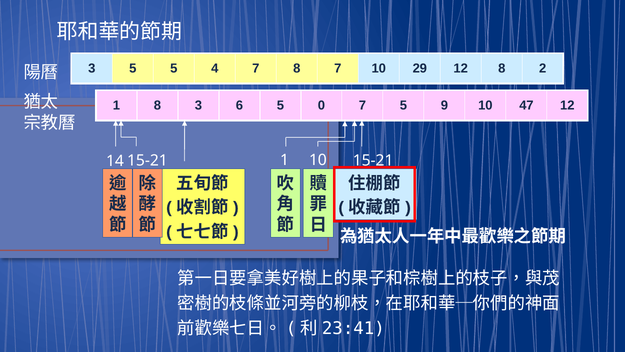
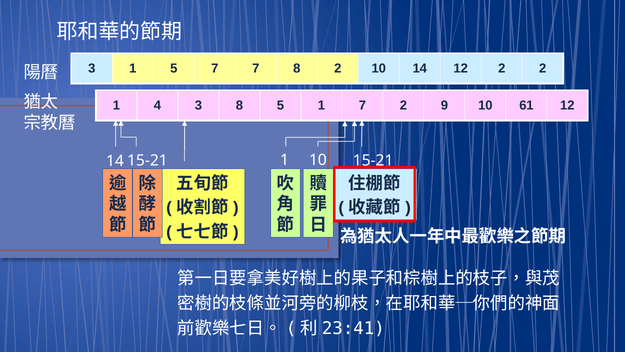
3 5: 5 -> 1 (133, 69)
5 4: 4 -> 7 (215, 69)
8 7: 7 -> 2 (338, 69)
10 29: 29 -> 14 (420, 69)
12 8: 8 -> 2 (502, 69)
1 8: 8 -> 4 (157, 105)
3 6: 6 -> 8 (239, 105)
5 0: 0 -> 1 (321, 105)
7 5: 5 -> 2 (403, 105)
47: 47 -> 61 (526, 105)
